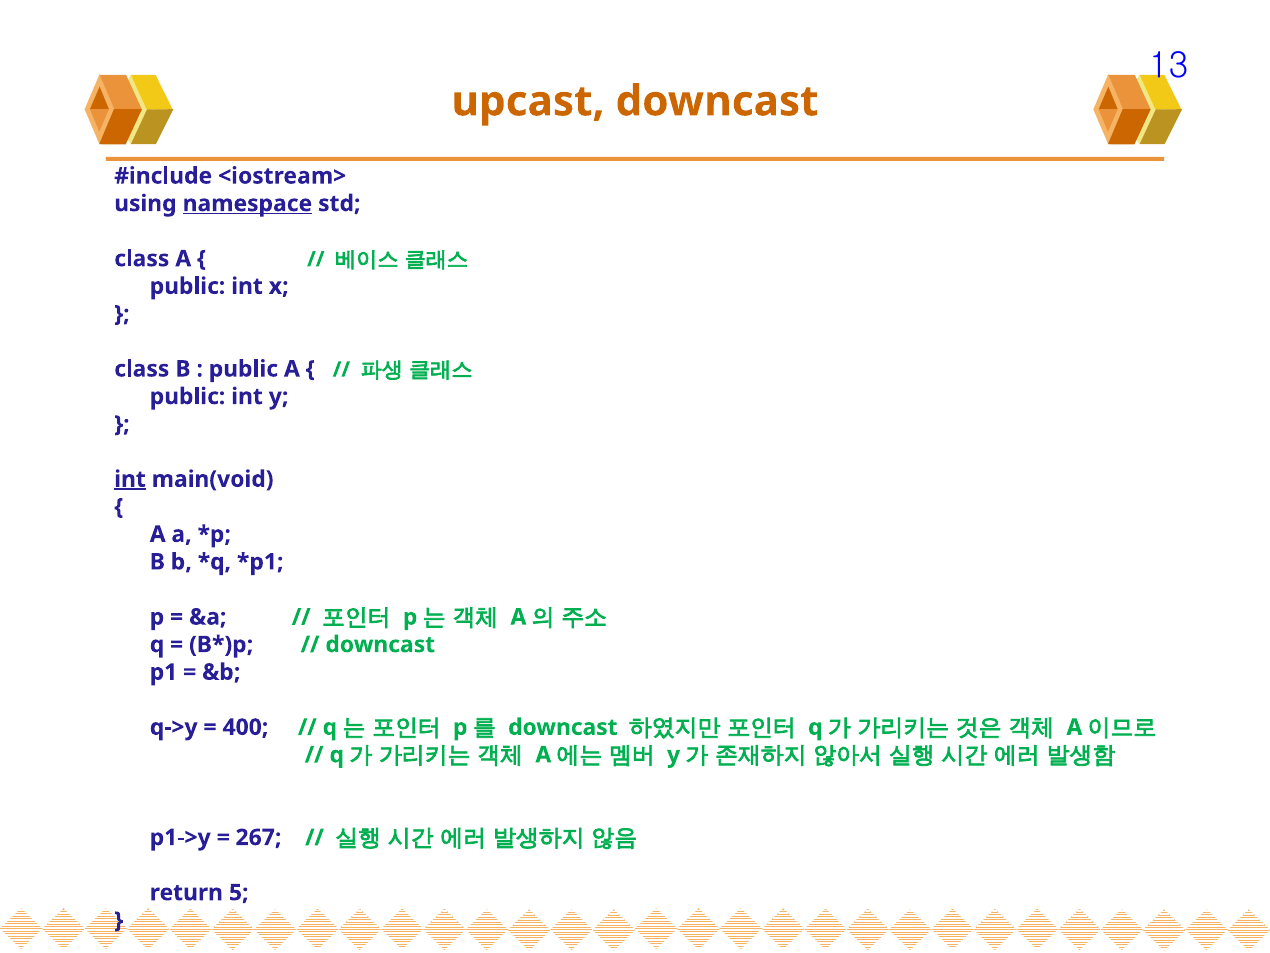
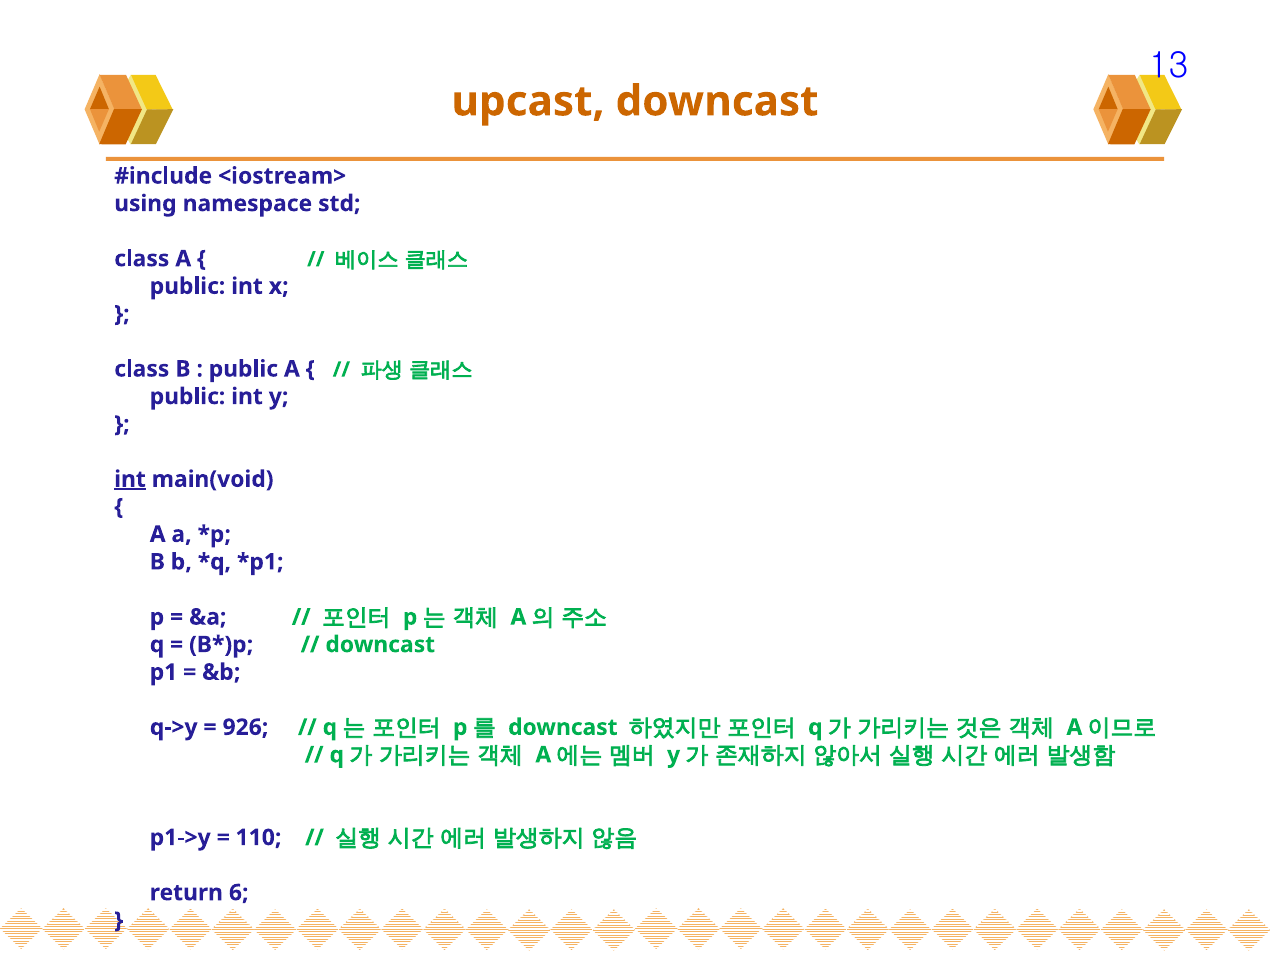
namespace underline: present -> none (247, 203)
400: 400 -> 926 (245, 727)
267: 267 -> 110 (258, 837)
5: 5 -> 6 (239, 892)
